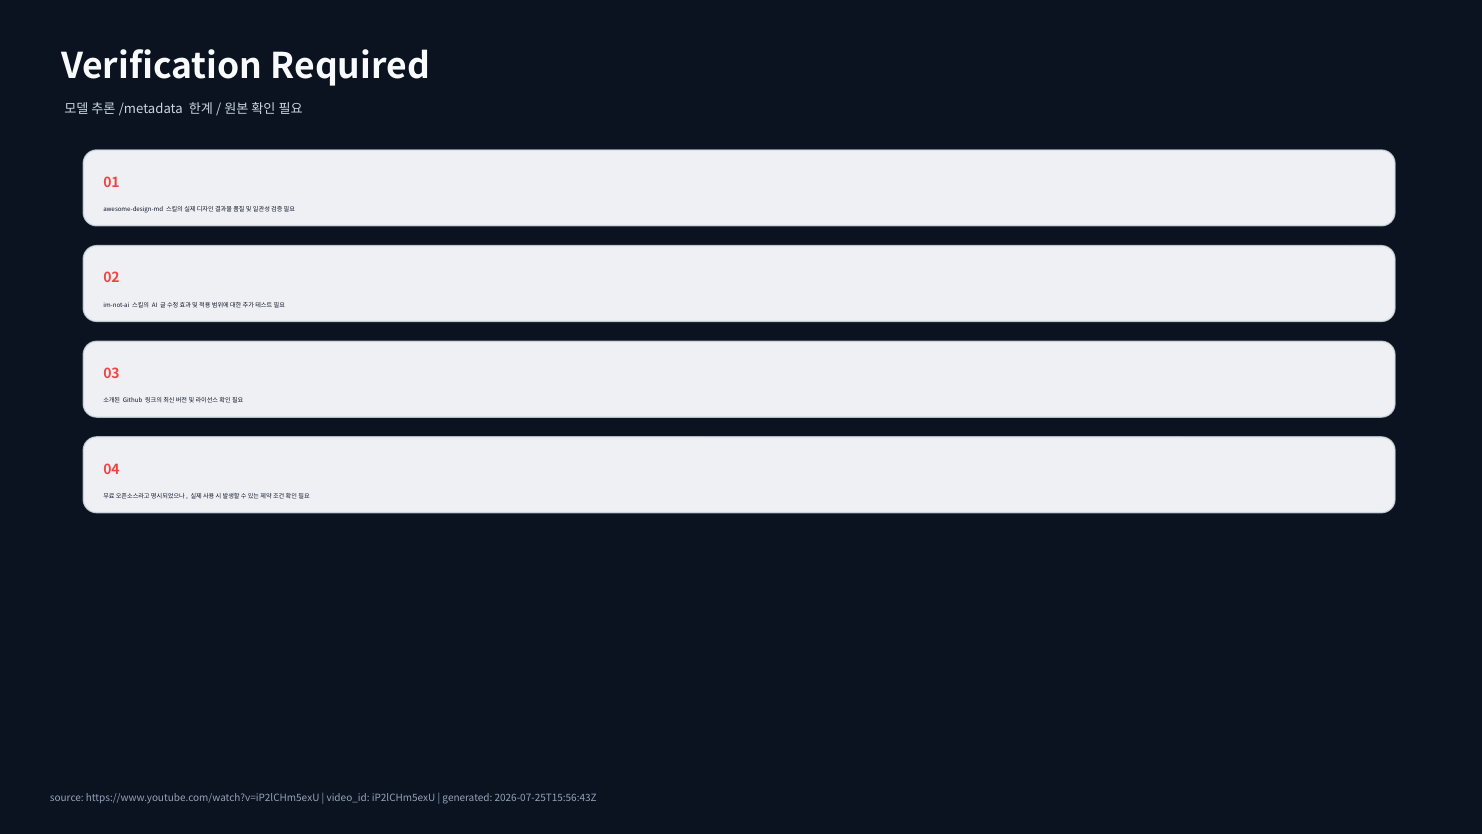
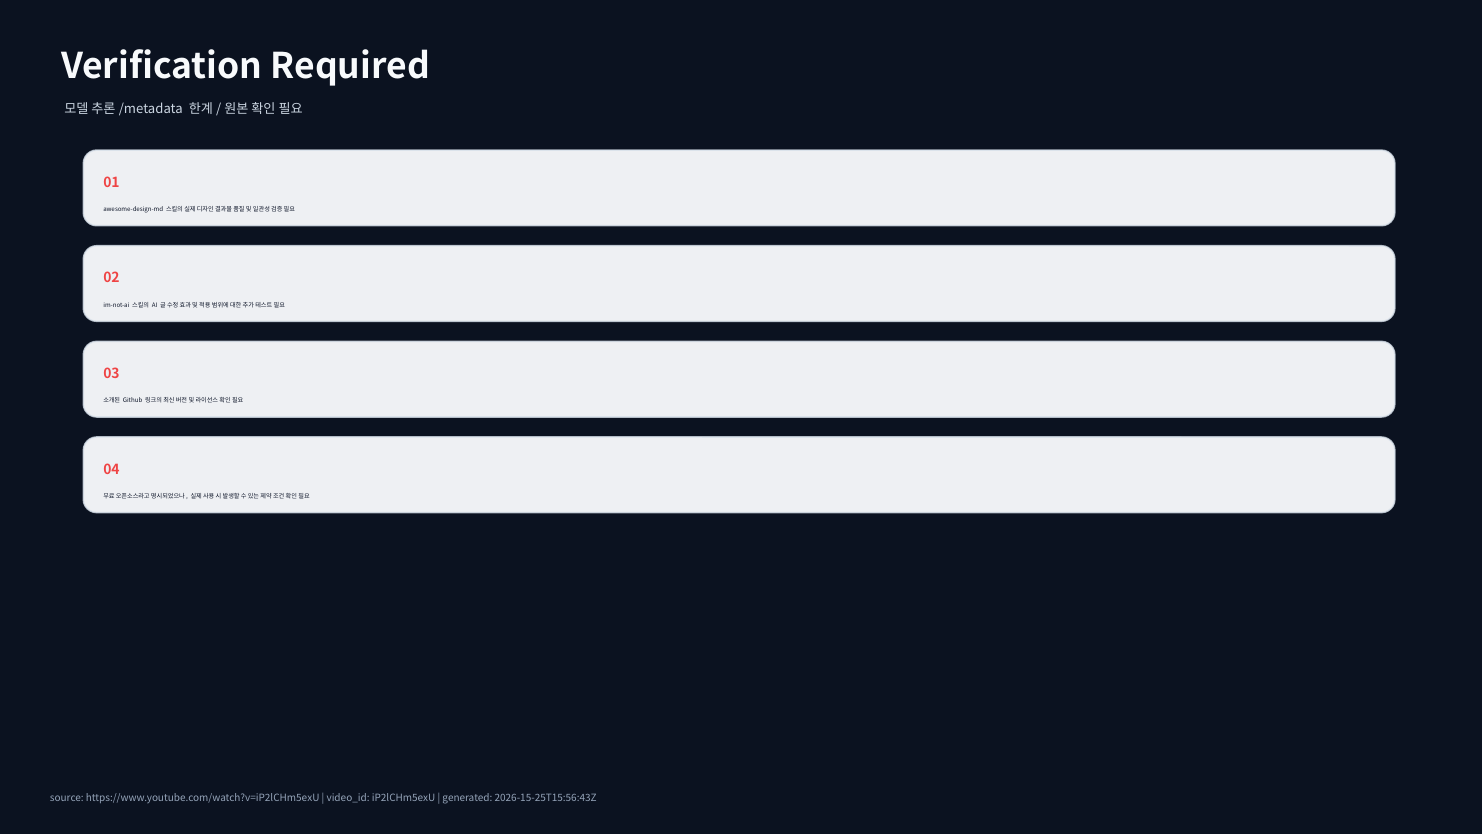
2026-07-25T15:56:43Z: 2026-07-25T15:56:43Z -> 2026-15-25T15:56:43Z (546, 798)
